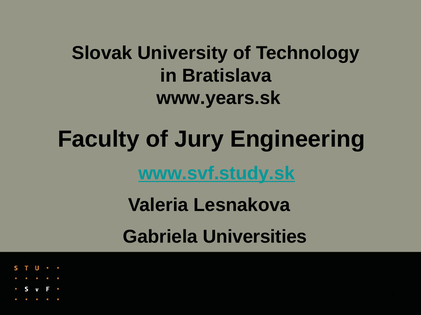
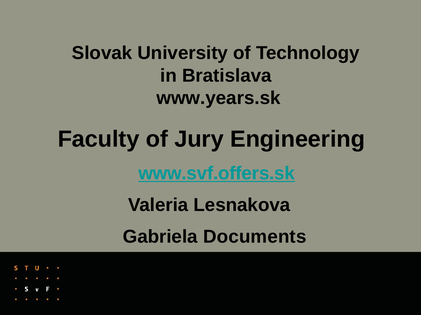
www.svf.study.sk: www.svf.study.sk -> www.svf.offers.sk (217, 174)
Universities: Universities -> Documents (255, 237)
